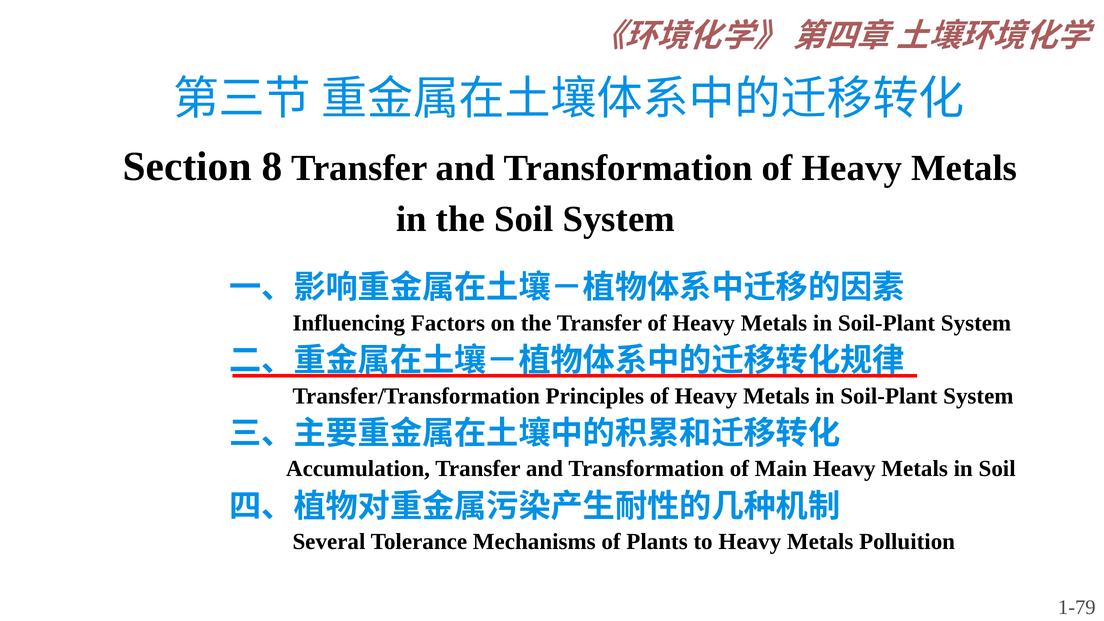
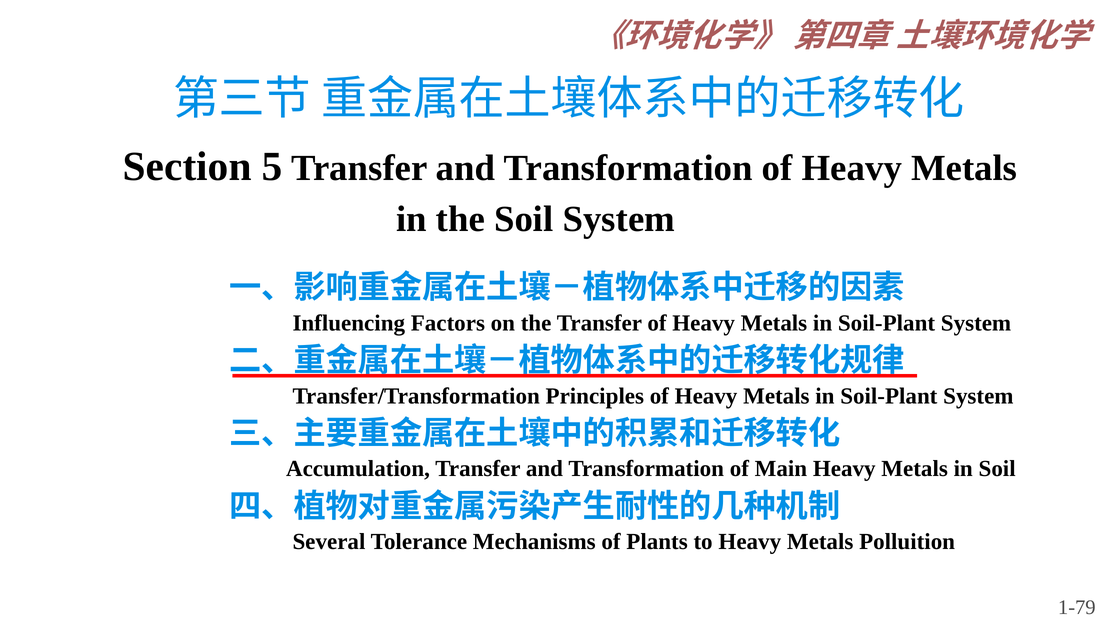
8: 8 -> 5 (272, 166)
